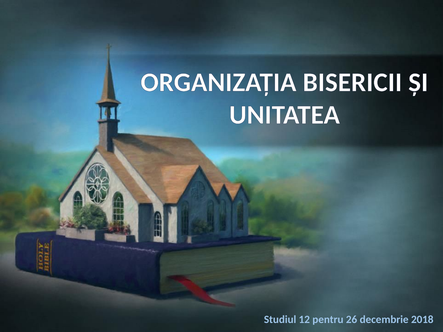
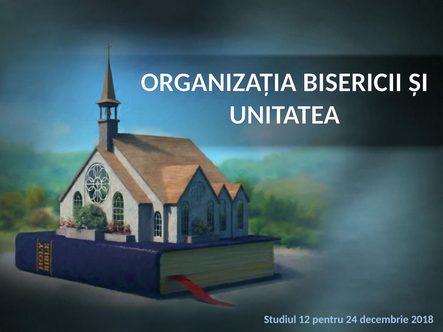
26: 26 -> 24 (352, 320)
